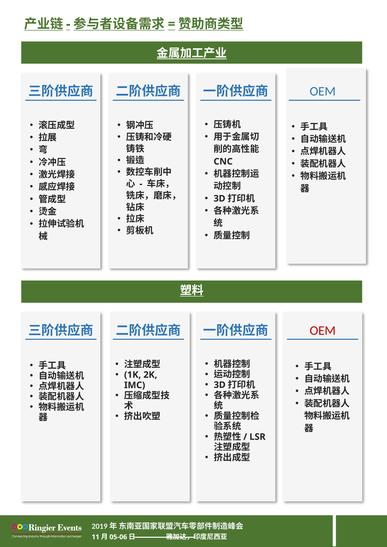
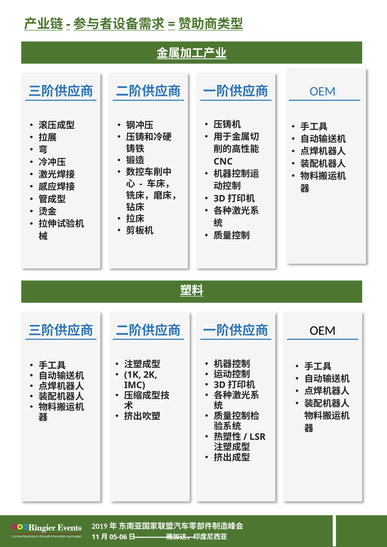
OEM colour: red -> black (323, 331)
